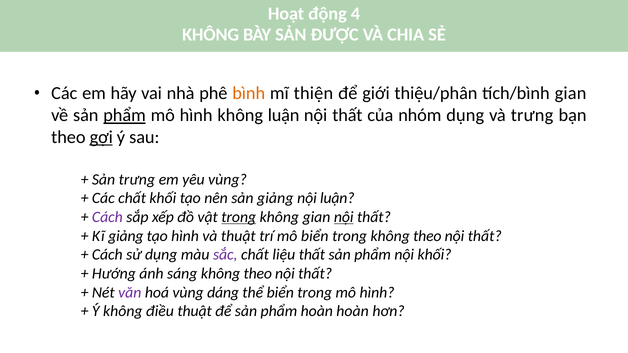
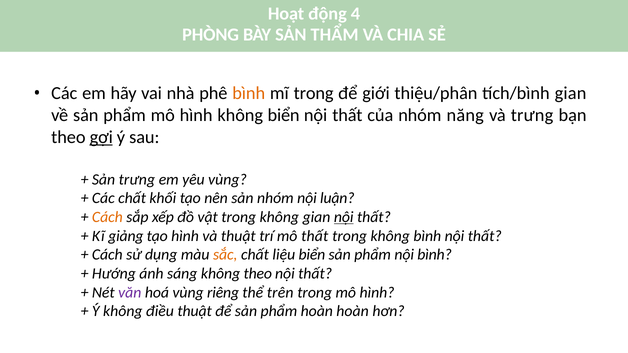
KHÔNG: KHÔNG -> PHÒNG (211, 35)
ĐƯỢC: ĐƯỢC -> THẨM (335, 35)
mĩ thiện: thiện -> trong (314, 93)
phẩm underline: present -> none (125, 115)
không luận: luận -> biển (284, 115)
nhóm dụng: dụng -> năng (465, 115)
sản giảng: giảng -> nhóm (275, 198)
Cách colour: purple -> orange (107, 217)
trong underline: present -> none (239, 217)
mô biển: biển -> thất (315, 236)
trong không theo: theo -> bình (427, 236)
sắc colour: purple -> orange (225, 255)
liệu thất: thất -> biển (312, 255)
nội khối: khối -> bình (435, 255)
dáng: dáng -> riêng (223, 293)
thể biển: biển -> trên (280, 293)
